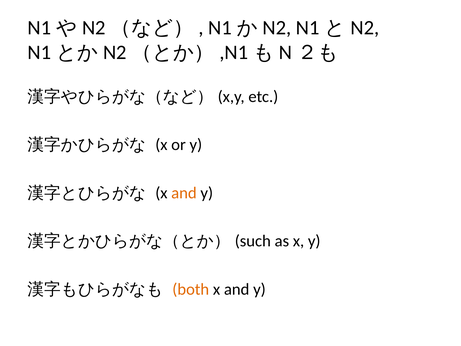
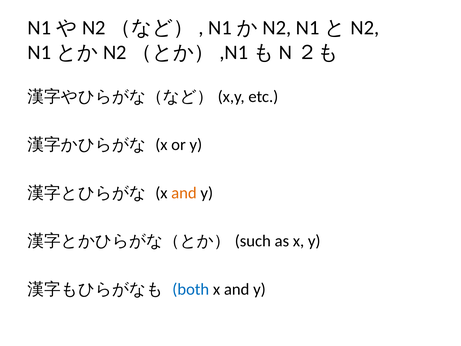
both colour: orange -> blue (191, 289)
